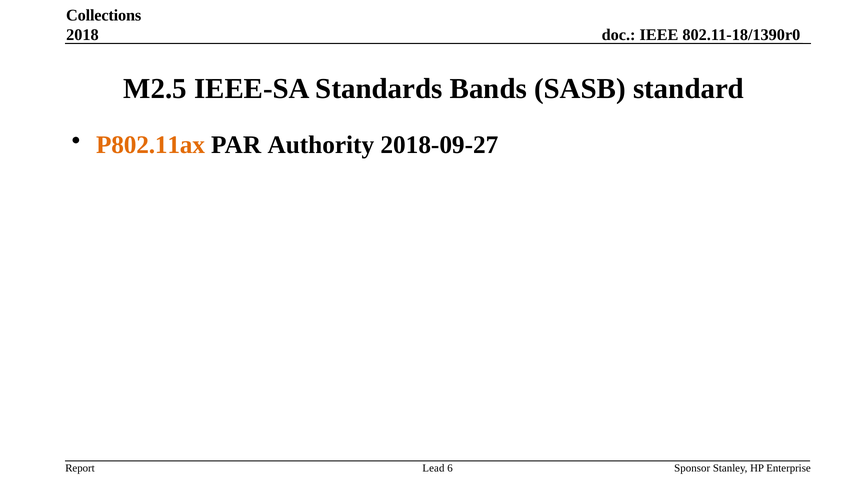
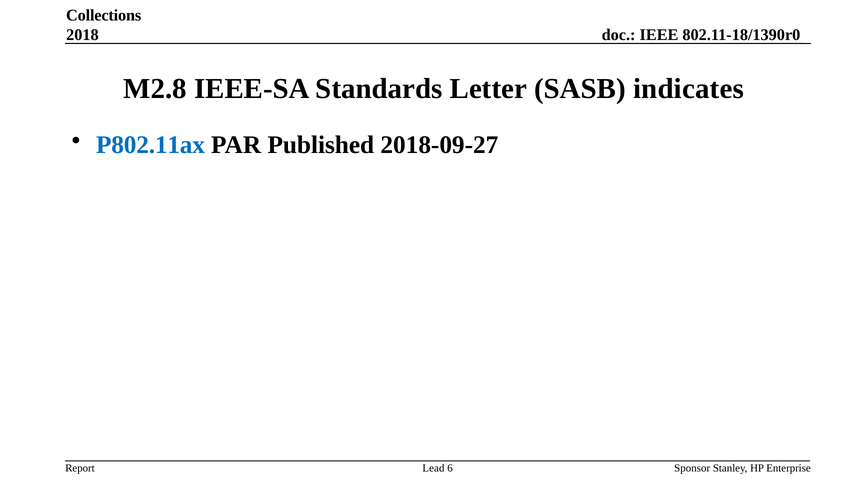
M2.5: M2.5 -> M2.8 (155, 89)
Bands: Bands -> Letter (488, 89)
standard: standard -> indicates (688, 89)
P802.11ax colour: orange -> blue (151, 145)
Authority: Authority -> Published (321, 145)
